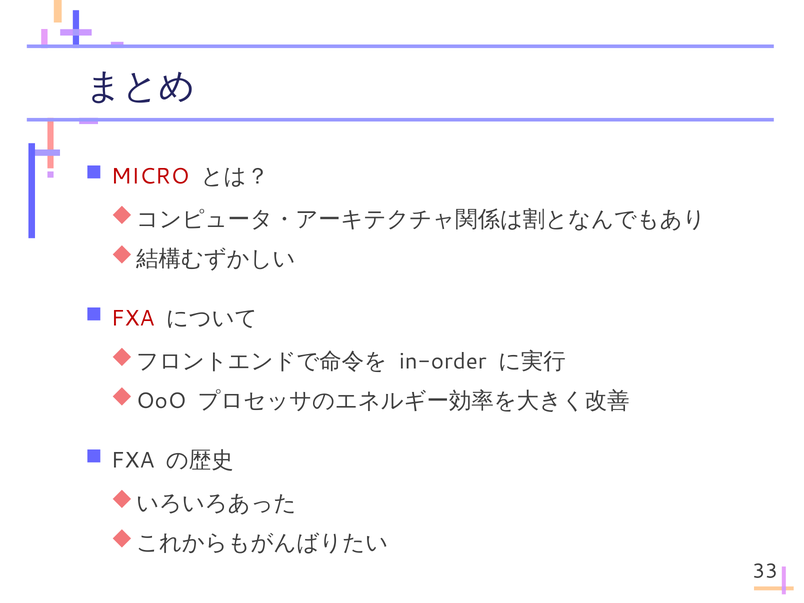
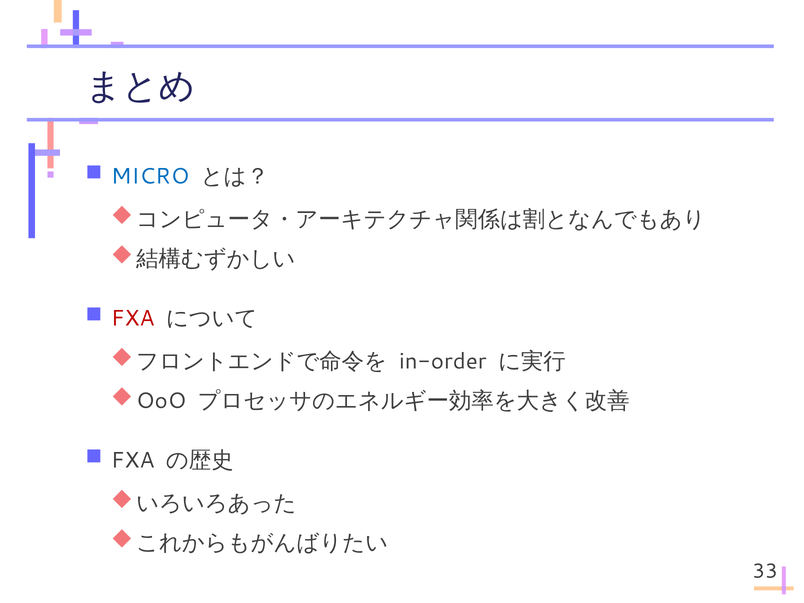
MICRO colour: red -> blue (150, 177)
